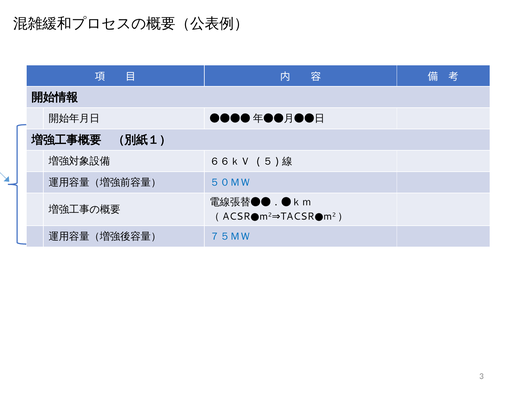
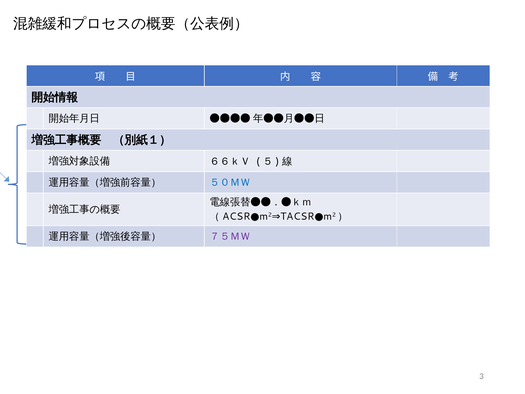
７５ＭＷ colour: blue -> purple (230, 236)
